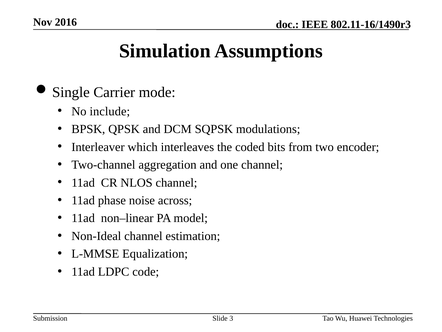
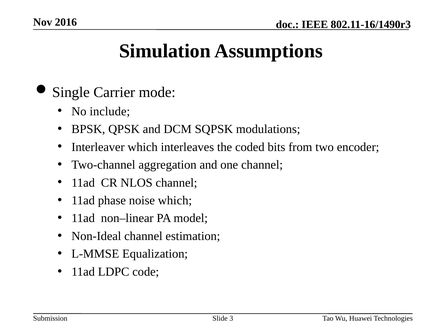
noise across: across -> which (175, 200)
